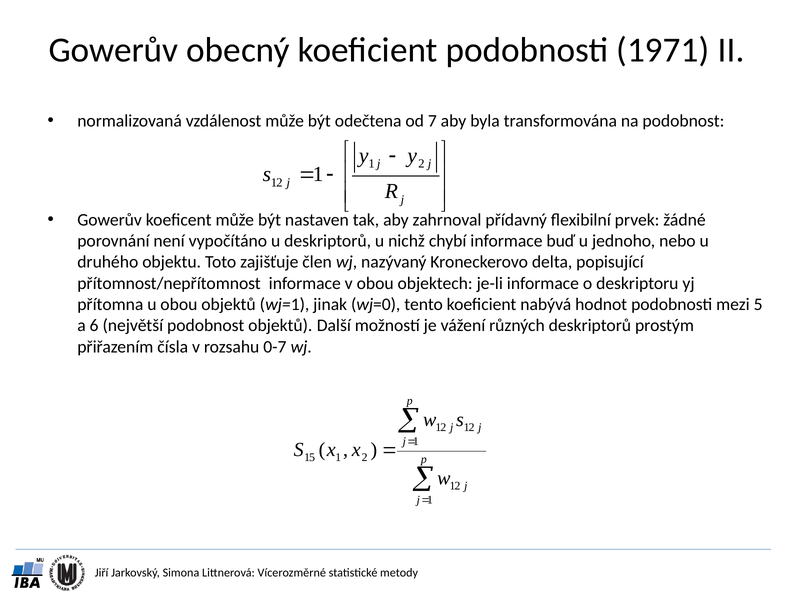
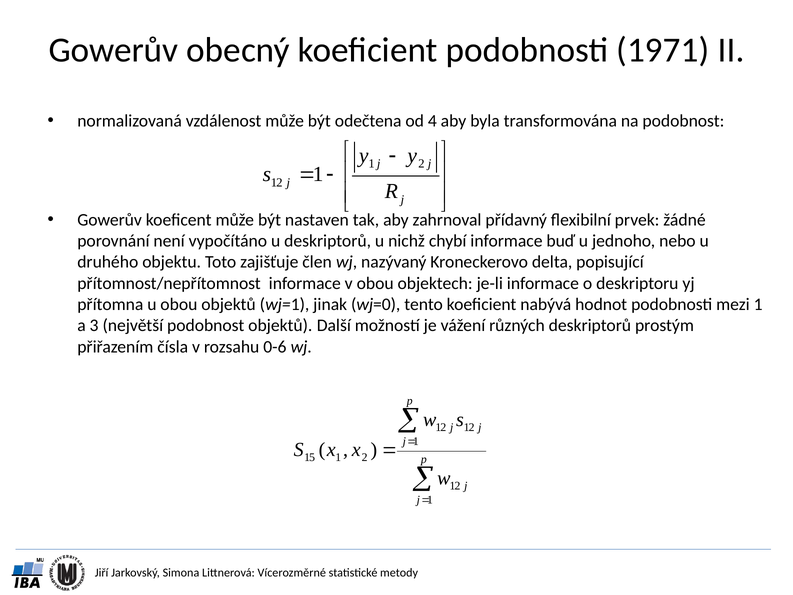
7: 7 -> 4 (432, 121)
mezi 5: 5 -> 1 (758, 304)
6: 6 -> 3 (94, 325)
0-7: 0-7 -> 0-6 (275, 347)
